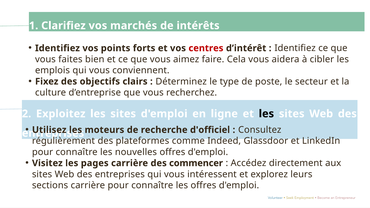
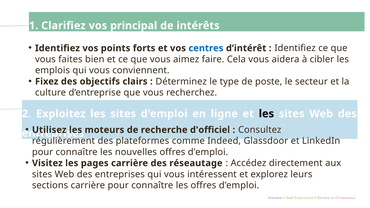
marchés: marchés -> principal (134, 26)
centres colour: red -> blue (206, 48)
commencer: commencer -> réseautage (196, 163)
